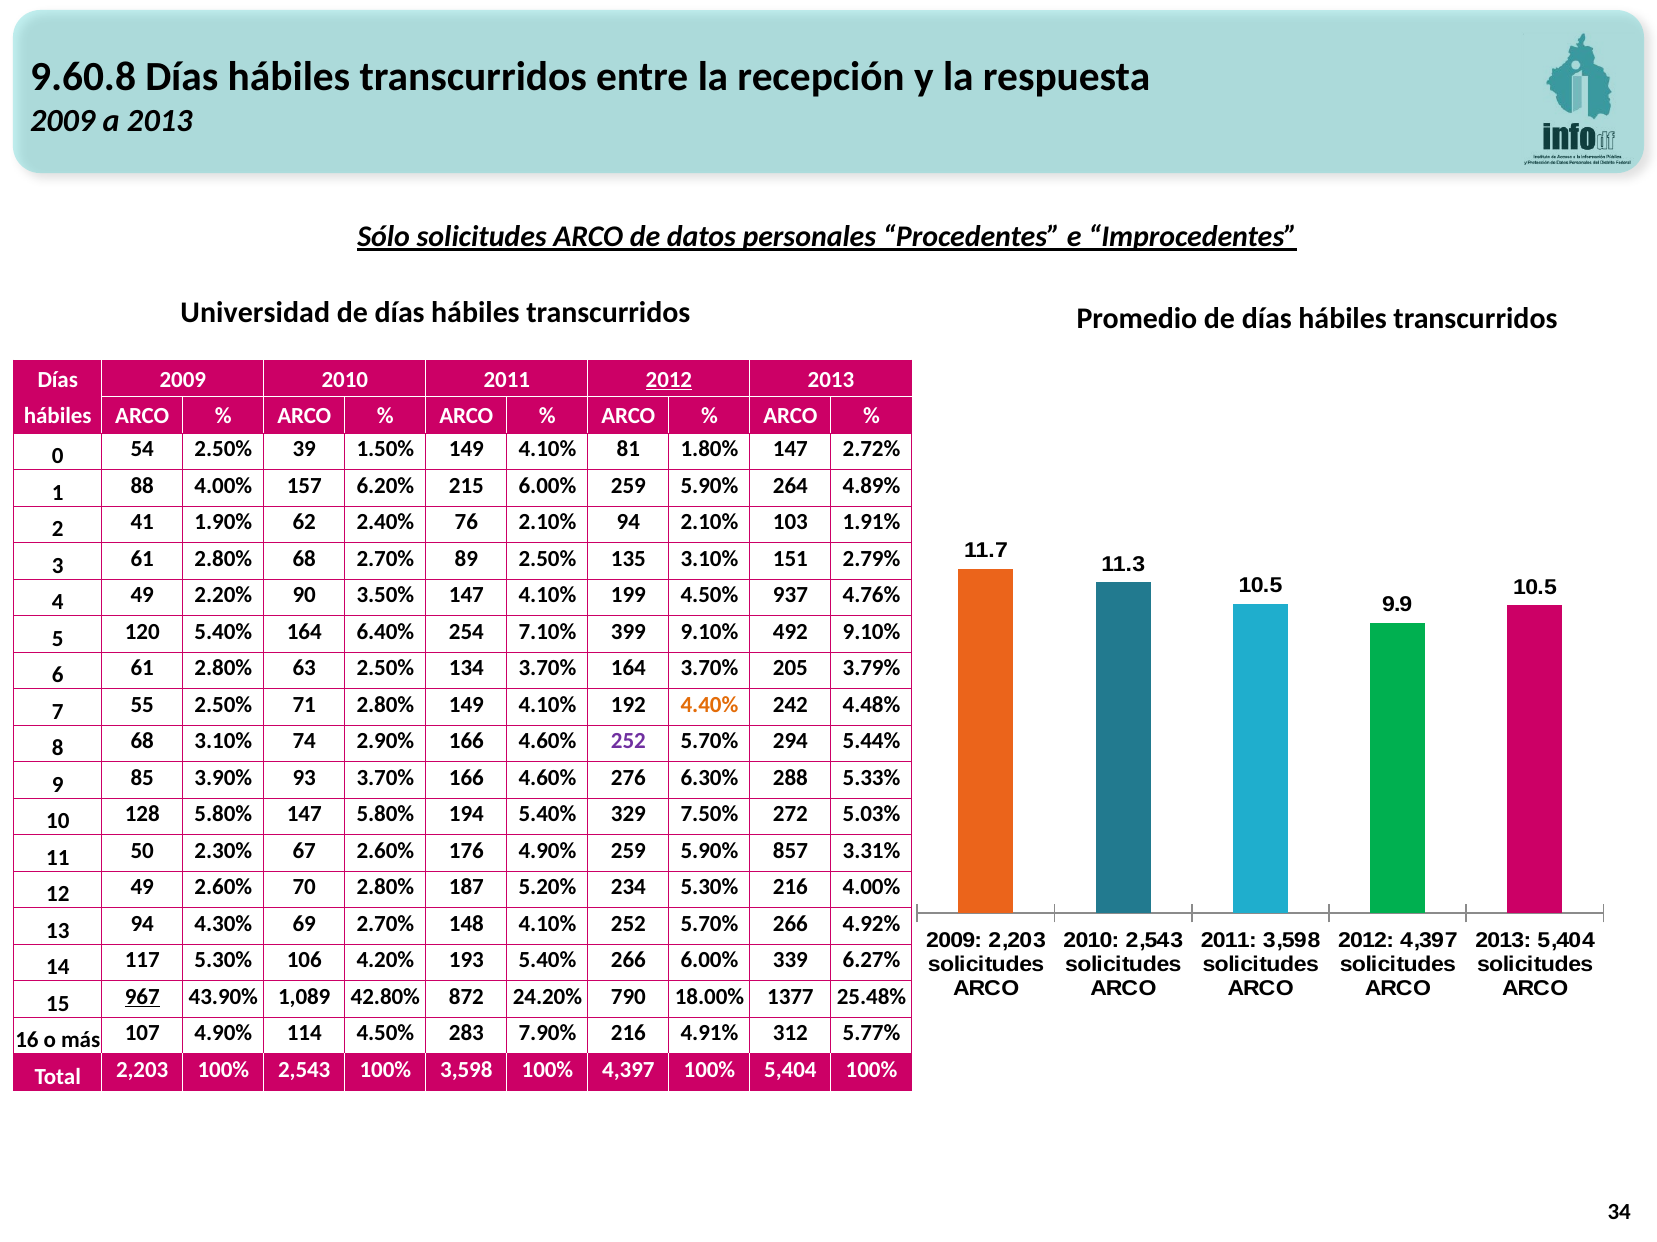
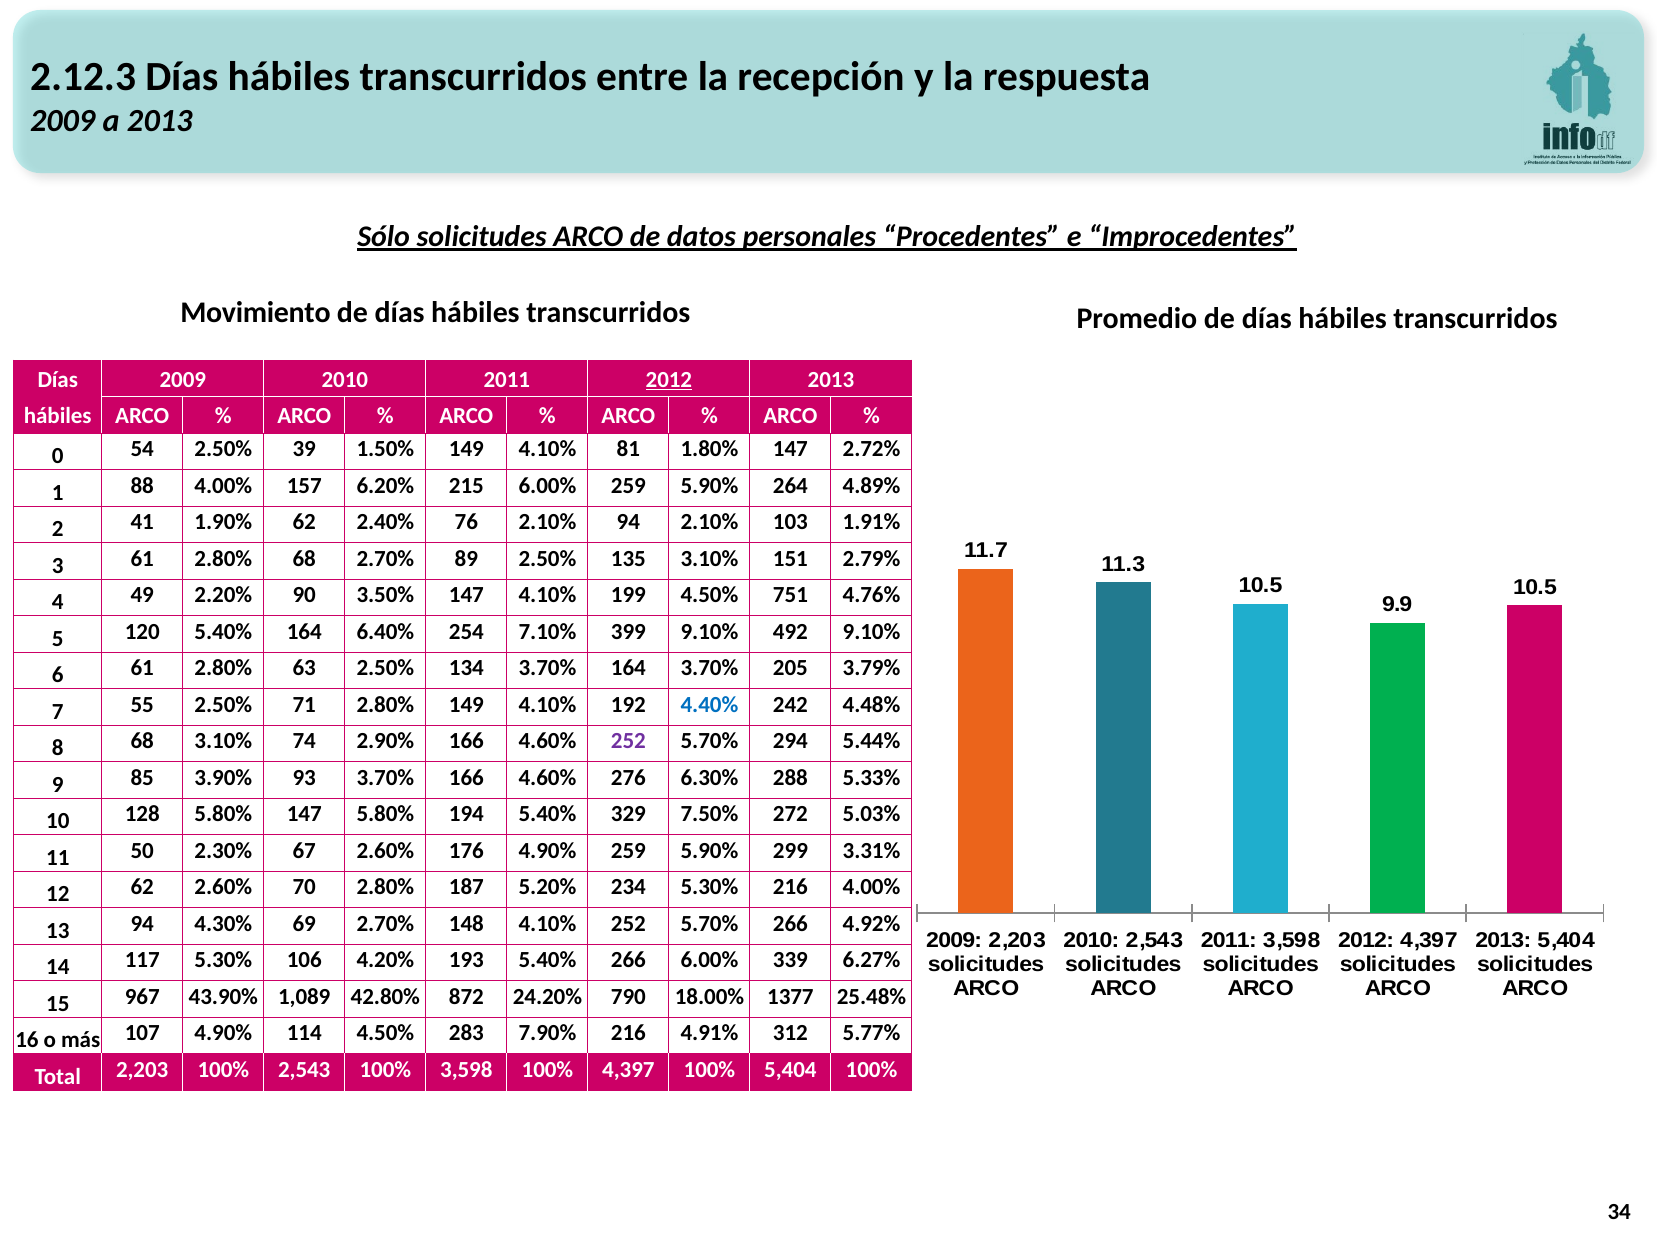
9.60.8: 9.60.8 -> 2.12.3 (83, 77)
Universidad: Universidad -> Movimiento (255, 313)
937: 937 -> 751 (790, 595)
4.40% colour: orange -> blue (710, 705)
857: 857 -> 299 (790, 851)
12 49: 49 -> 62 (142, 888)
967 underline: present -> none (142, 997)
